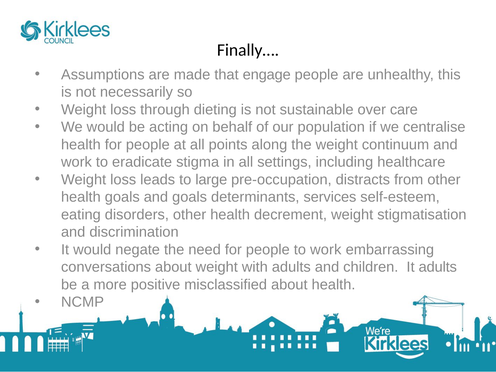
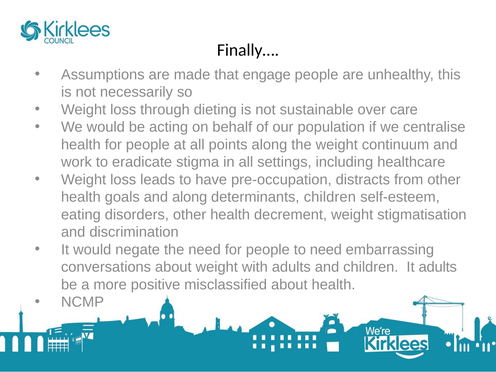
large: large -> have (211, 180)
and goals: goals -> along (190, 197)
determinants services: services -> children (330, 197)
to work: work -> need (326, 250)
